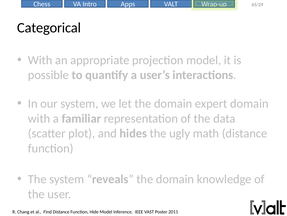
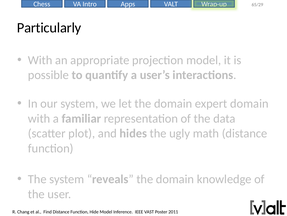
Categorical: Categorical -> Particularly (49, 28)
